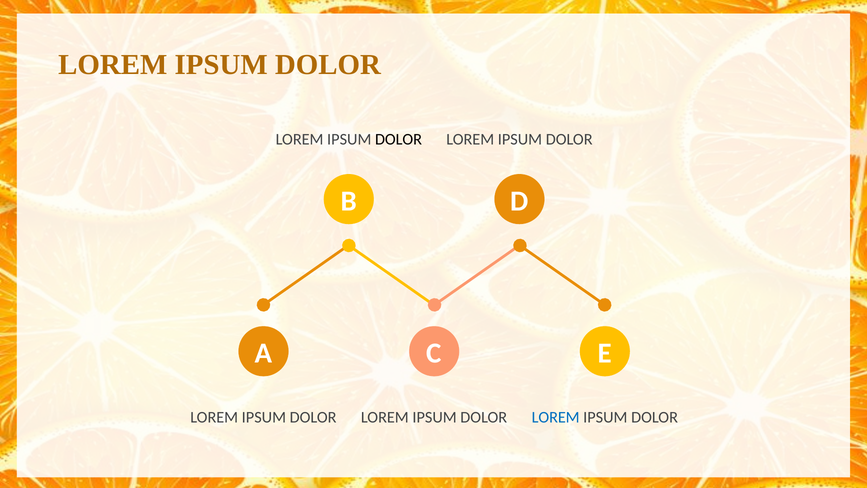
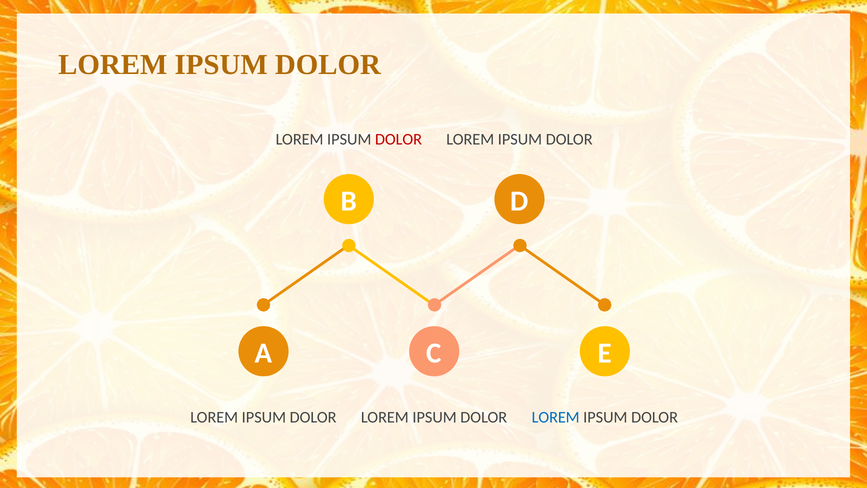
DOLOR colour: black -> red (399, 139)
